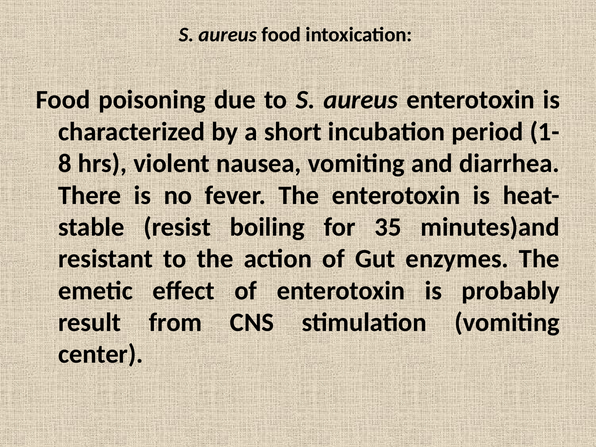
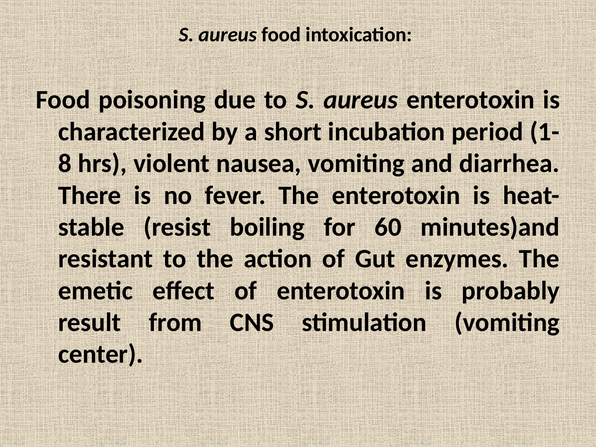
35: 35 -> 60 (388, 227)
